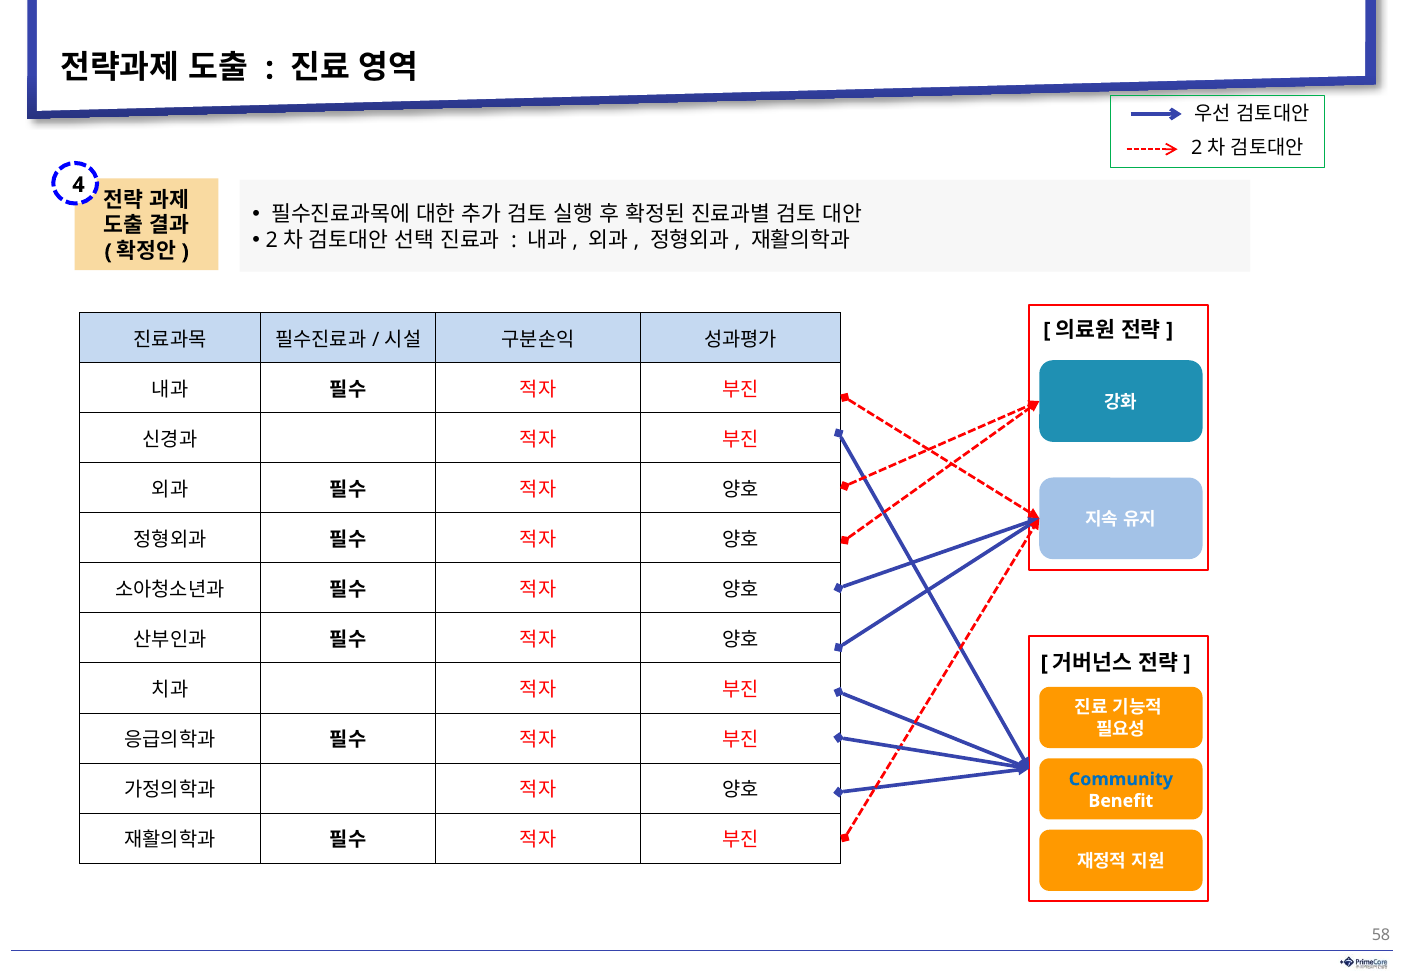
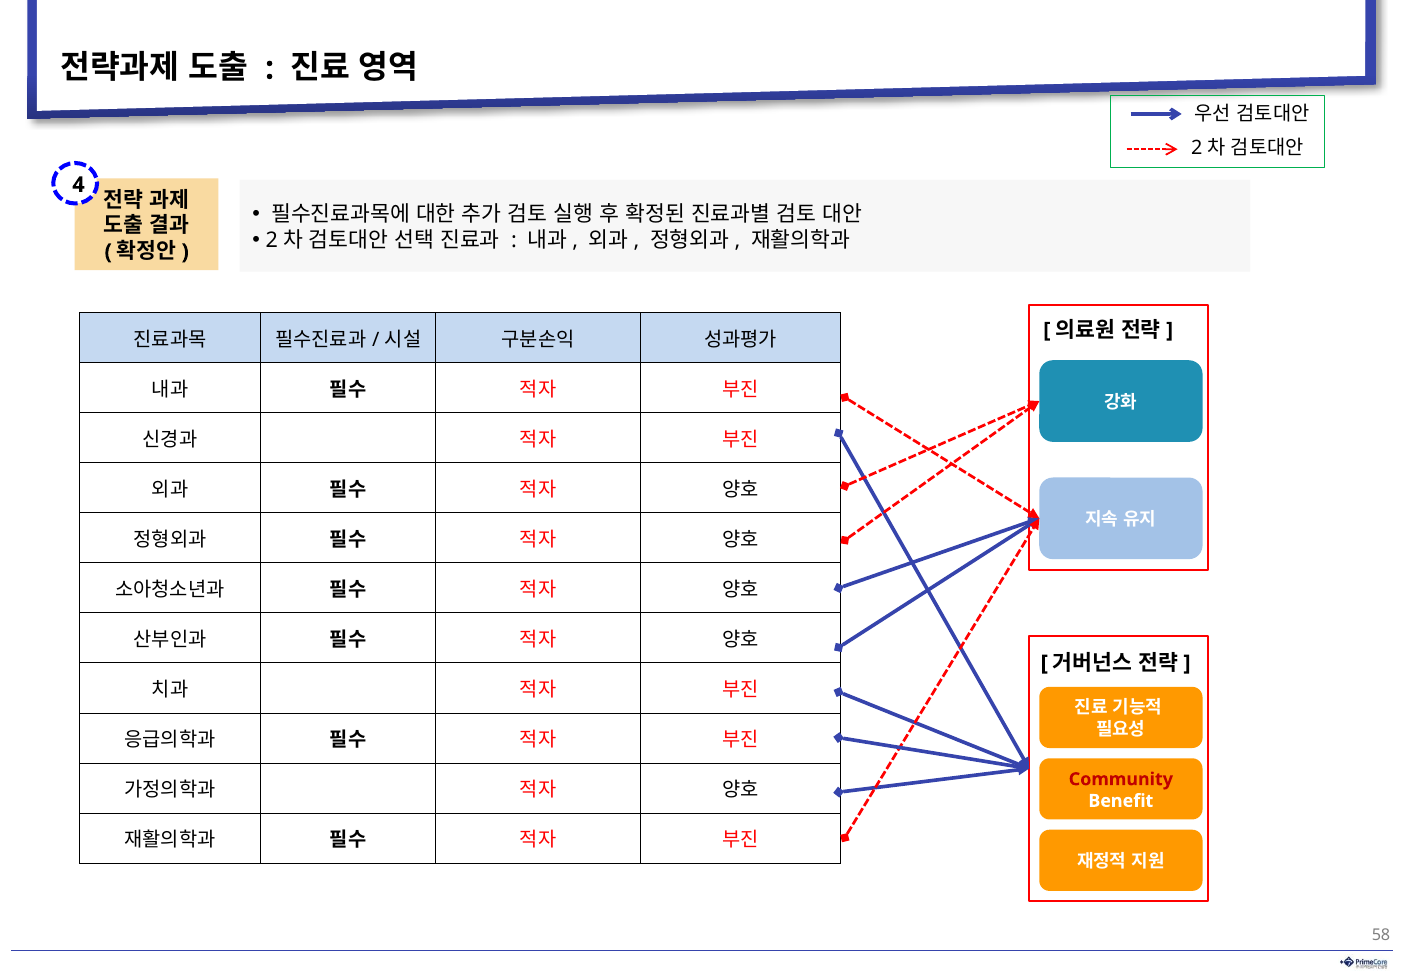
Community colour: blue -> red (1121, 779)
